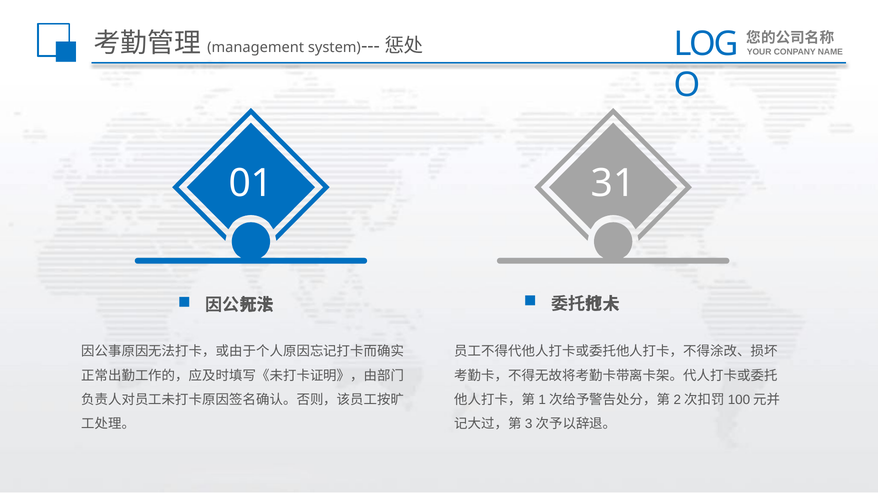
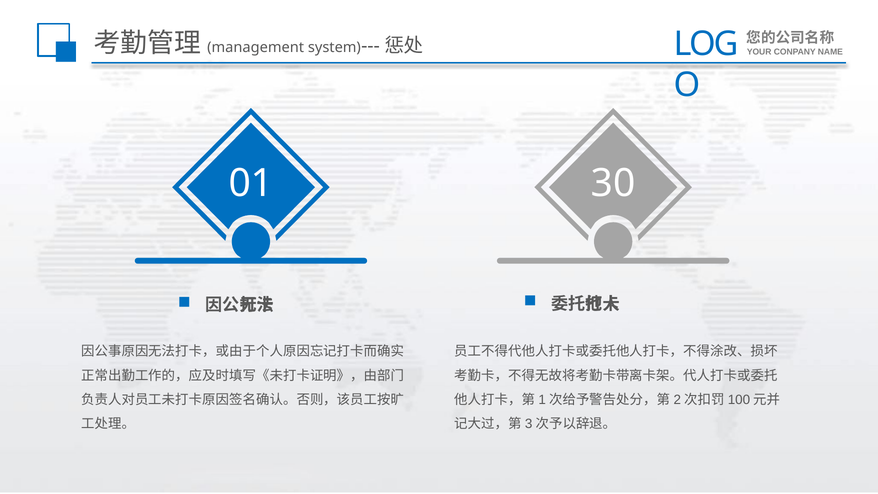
31: 31 -> 30 (613, 183)
